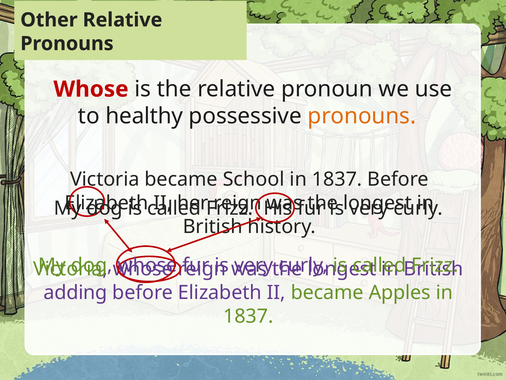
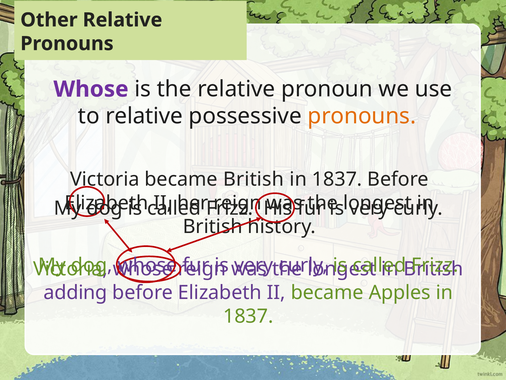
Whose colour: red -> purple (91, 89)
to healthy: healthy -> relative (144, 116)
became School: School -> British (254, 179)
